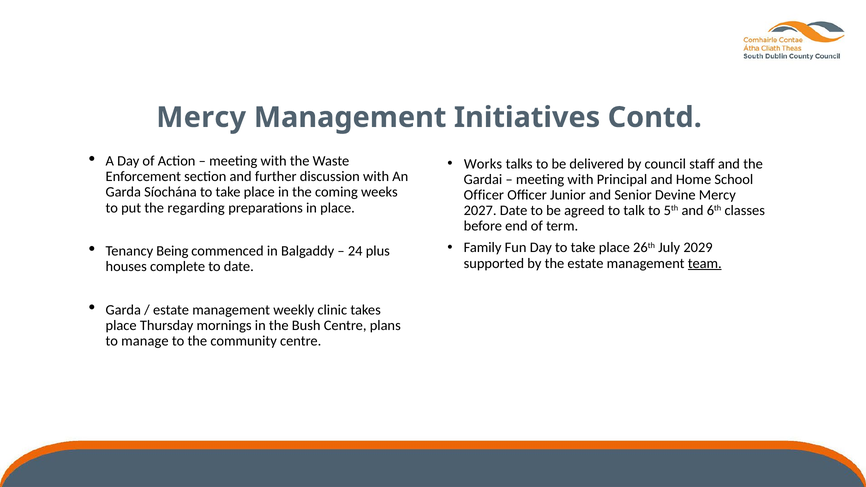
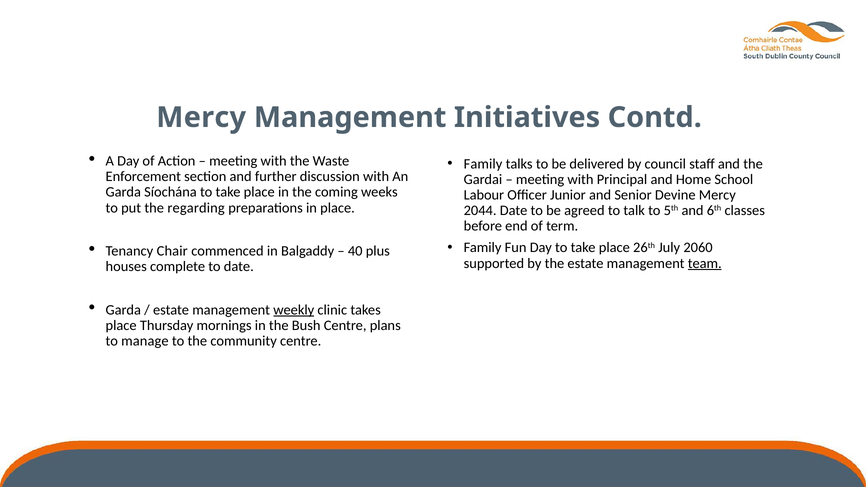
Works: Works -> Family (483, 164)
Officer: Officer -> Labour (484, 195)
2027: 2027 -> 2044 (480, 211)
2029: 2029 -> 2060 (698, 248)
Being: Being -> Chair (172, 251)
24: 24 -> 40 (355, 251)
weekly underline: none -> present (294, 310)
